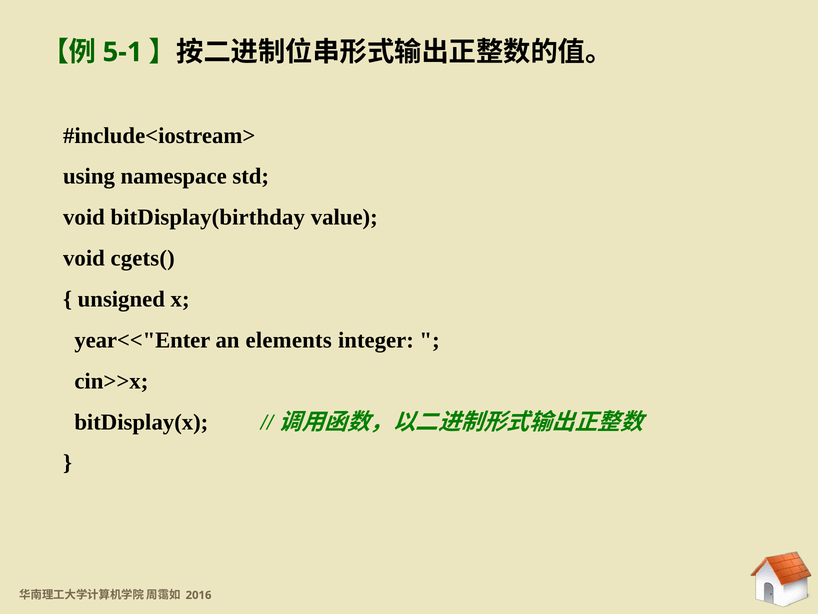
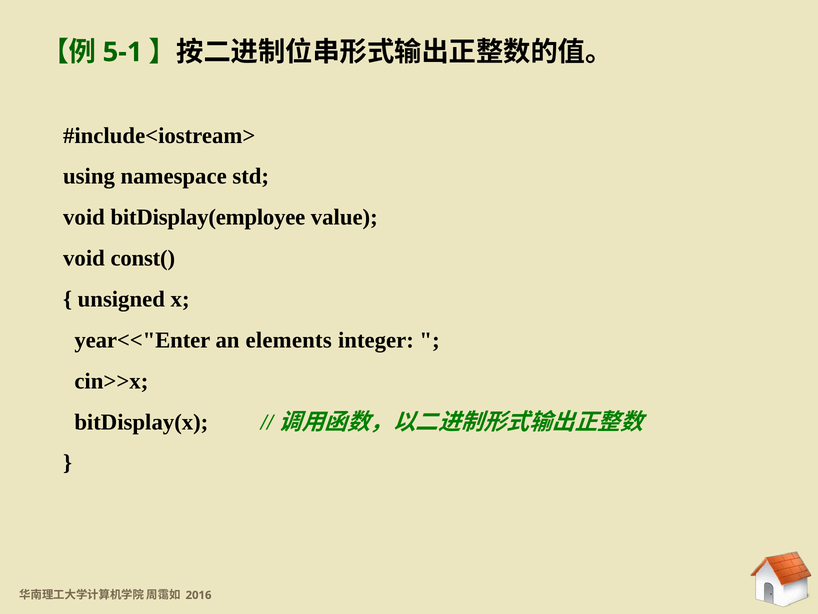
bitDisplay(birthday: bitDisplay(birthday -> bitDisplay(employee (208, 217)
cgets(: cgets( -> const( (143, 258)
